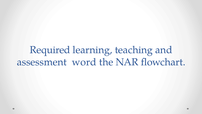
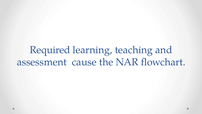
word: word -> cause (84, 62)
